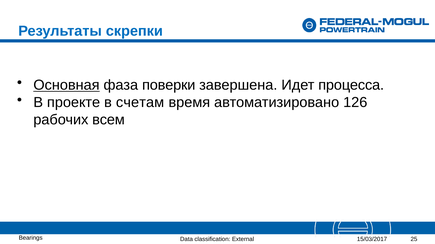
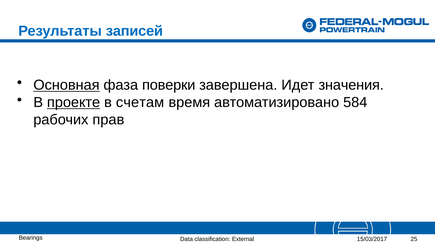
скрепки: скрепки -> записей (134, 31)
процесса: процесса -> значения (351, 85)
проекте underline: none -> present (74, 103)
126: 126 -> 584 (355, 103)
всем: всем -> прав (108, 120)
